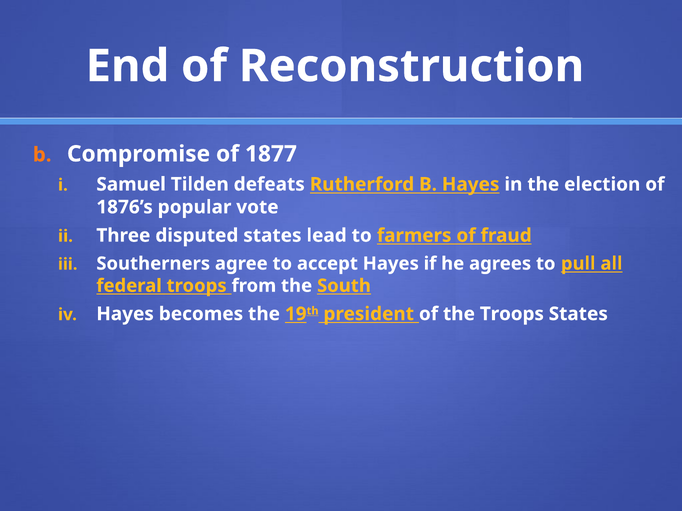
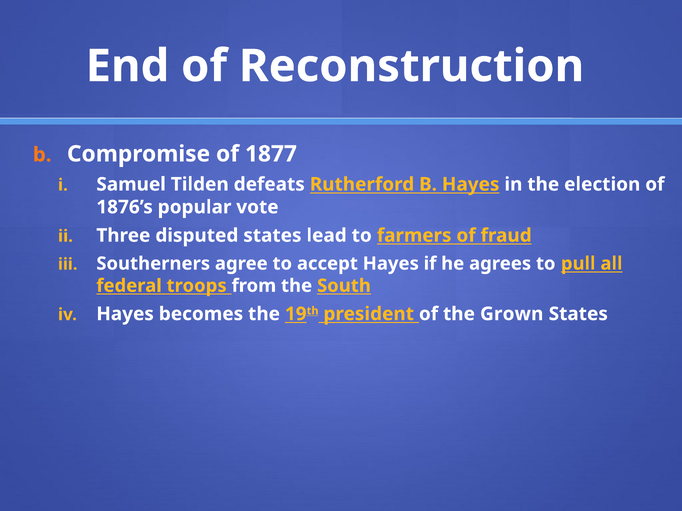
the Troops: Troops -> Grown (512, 314)
